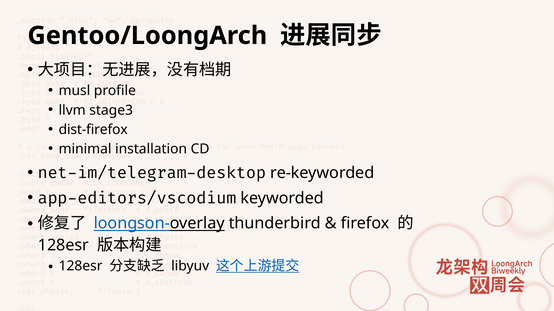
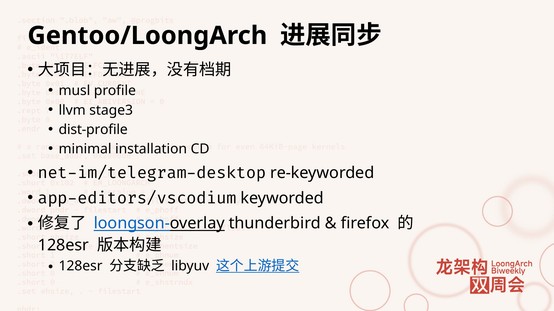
dist-firefox: dist-firefox -> dist-profile (93, 130)
